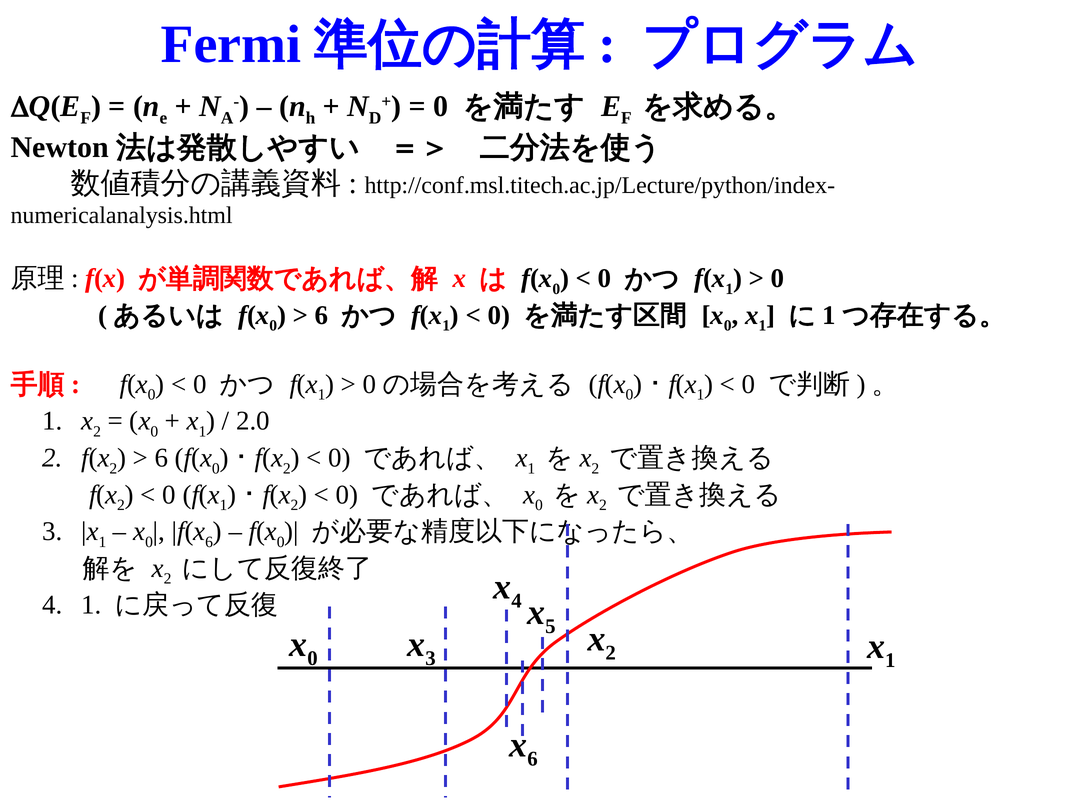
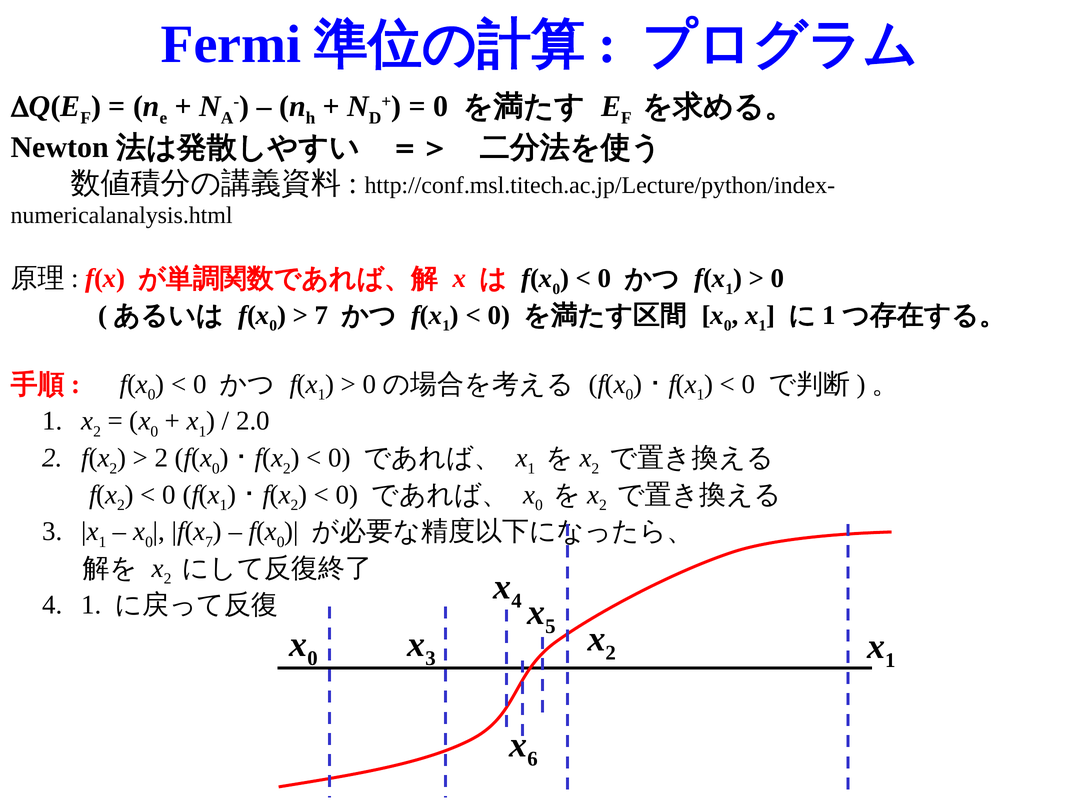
6: 6 -> 7 (322, 315)
6: 6 -> 2 (161, 458)
6: 6 -> 7 (209, 542)
